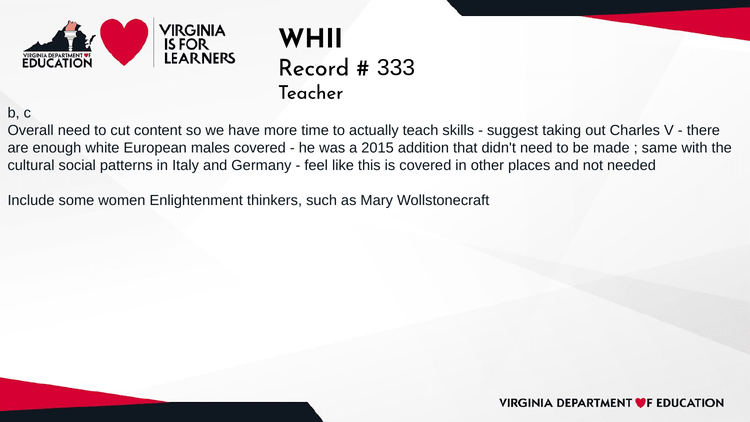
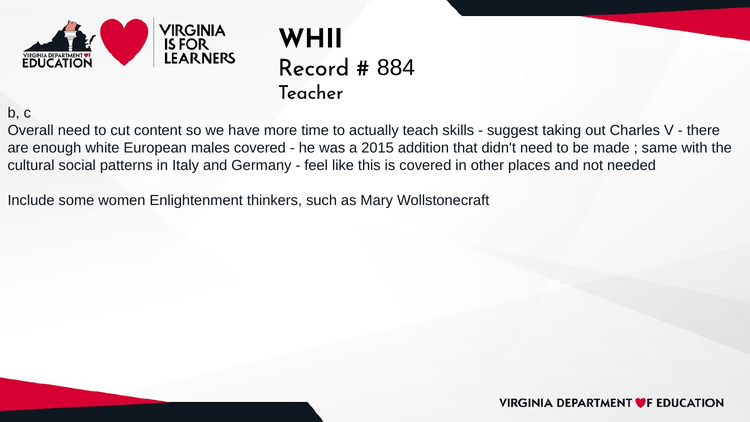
333: 333 -> 884 (396, 68)
